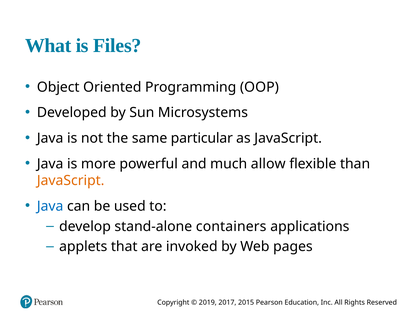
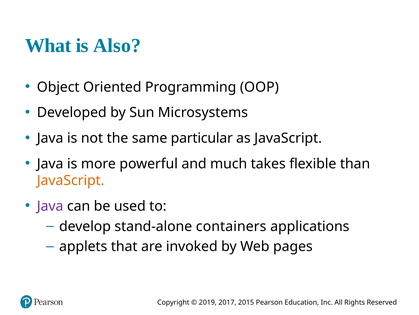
Files: Files -> Also (117, 45)
allow: allow -> takes (268, 163)
Java colour: blue -> purple (50, 206)
